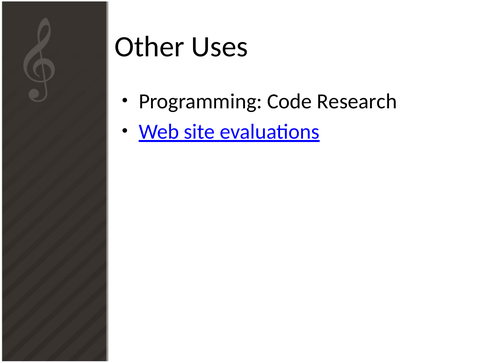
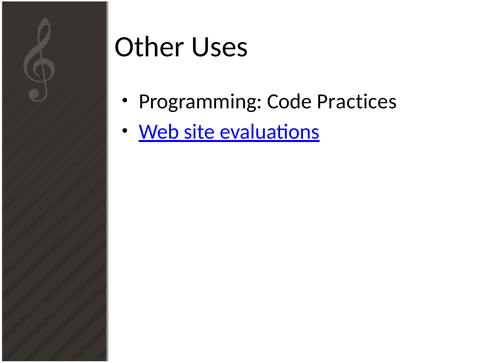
Research: Research -> Practices (357, 102)
